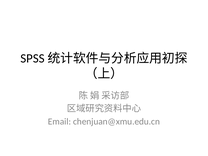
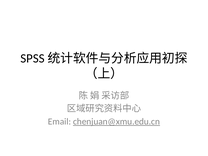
chenjuan@xmu.edu.cn underline: none -> present (116, 122)
